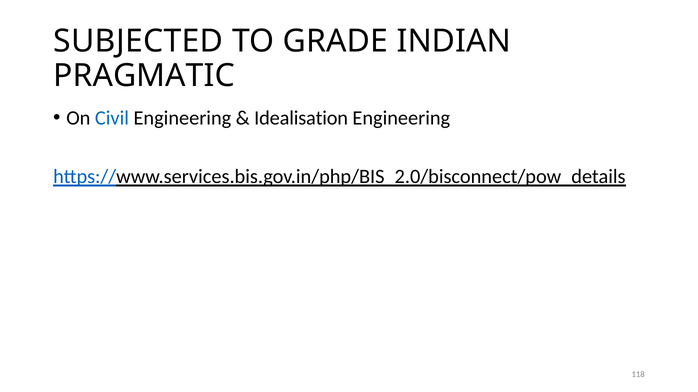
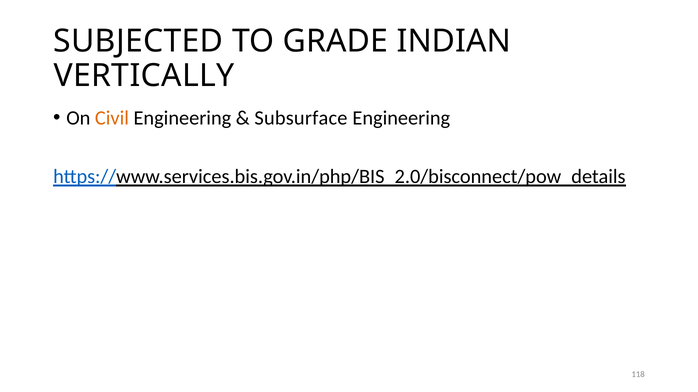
PRAGMATIC: PRAGMATIC -> VERTICALLY (144, 76)
Civil colour: blue -> orange (112, 118)
Idealisation: Idealisation -> Subsurface (301, 118)
